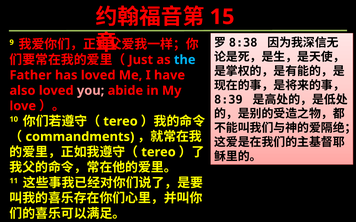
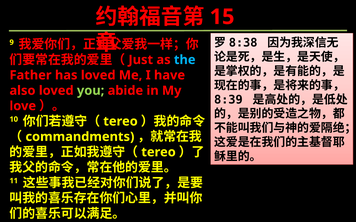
you colour: pink -> light green (91, 91)
